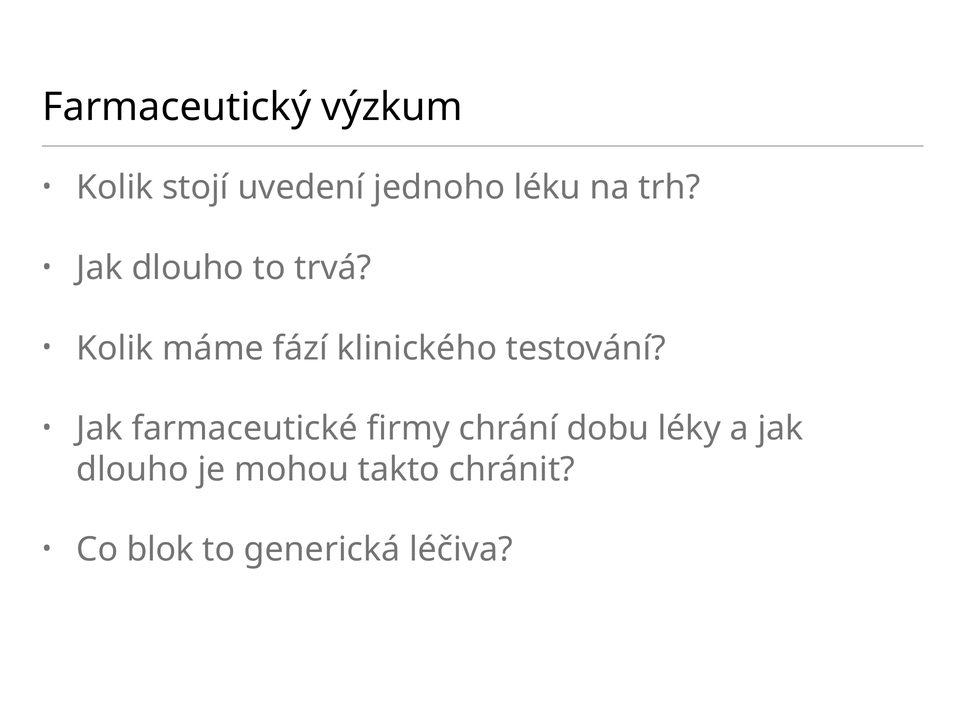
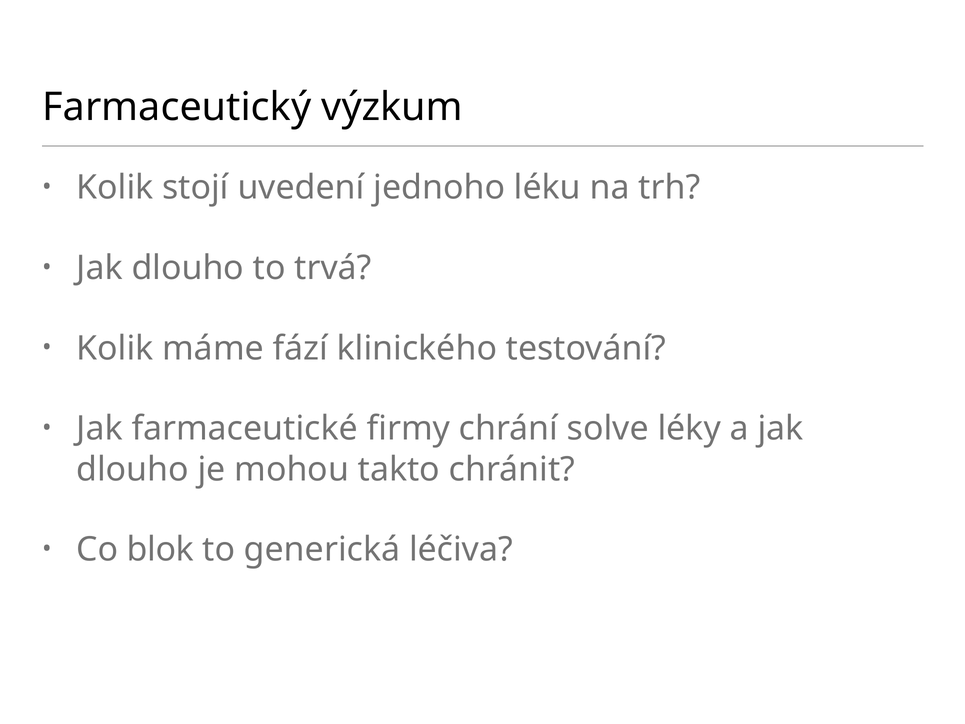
dobu: dobu -> solve (608, 429)
